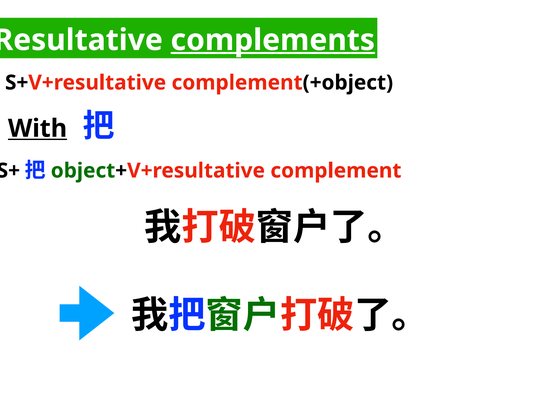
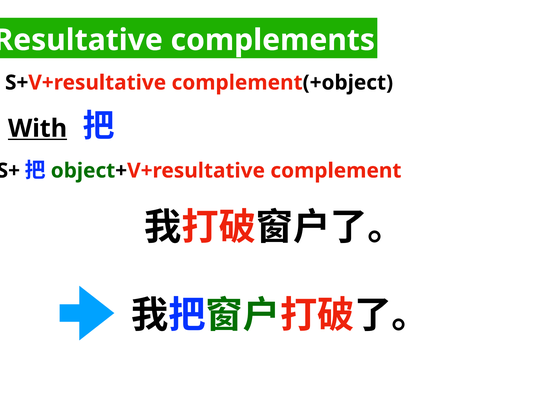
complements underline: present -> none (273, 40)
